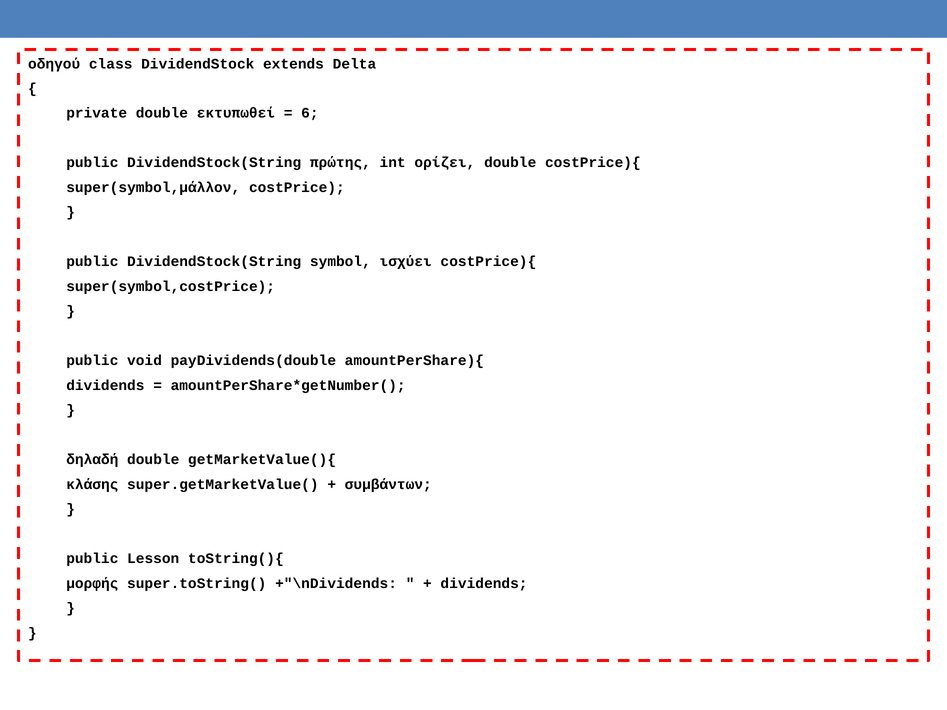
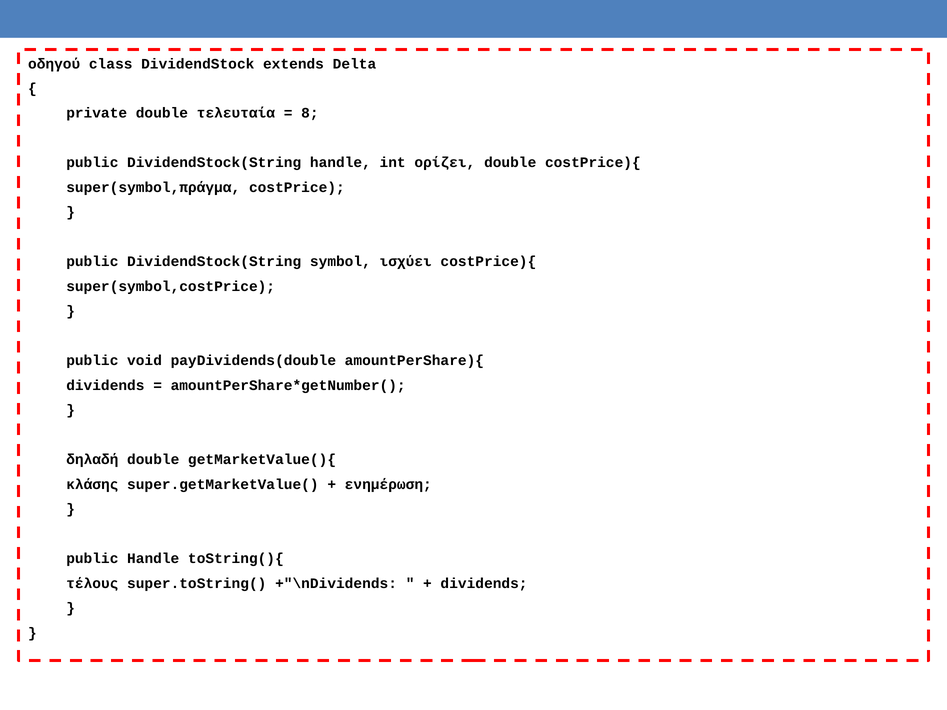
εκτυπωθεί: εκτυπωθεί -> τελευταία (236, 113)
6: 6 -> 8 (310, 113)
DividendStock(String πρώτης: πρώτης -> handle (340, 163)
super(symbol,μάλλον: super(symbol,μάλλον -> super(symbol,πράγμα (153, 188)
συμβάντων: συμβάντων -> ενημέρωση (388, 485)
public Lesson: Lesson -> Handle (153, 559)
μορφής: μορφής -> τέλους (92, 584)
